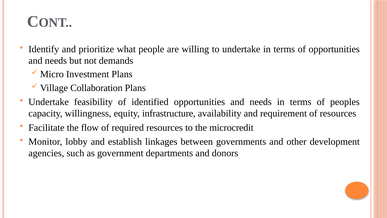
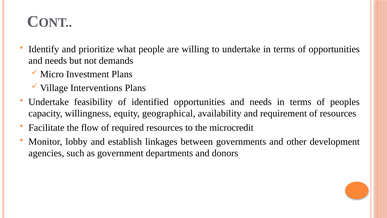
Collaboration: Collaboration -> Interventions (96, 88)
infrastructure: infrastructure -> geographical (169, 113)
